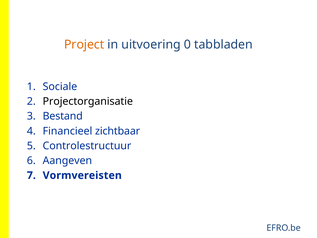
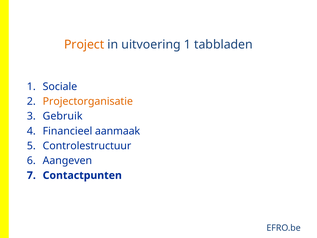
uitvoering 0: 0 -> 1 (187, 45)
Projectorganisatie colour: black -> orange (88, 101)
Bestand: Bestand -> Gebruik (63, 116)
zichtbaar: zichtbaar -> aanmaak (118, 131)
Vormvereisten: Vormvereisten -> Contactpunten (82, 175)
